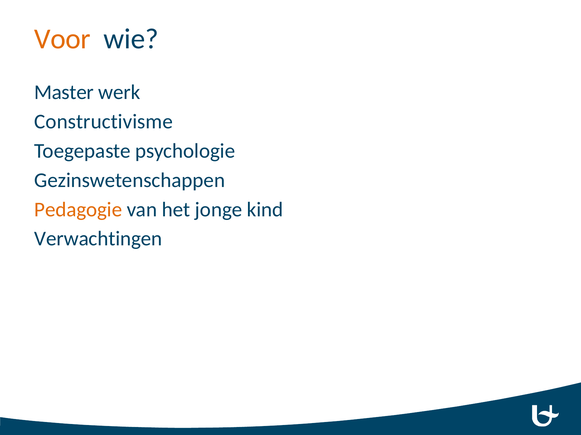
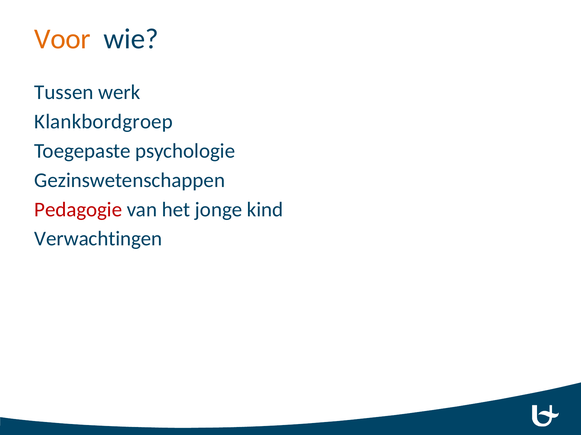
Master: Master -> Tussen (64, 92)
Constructivisme: Constructivisme -> Klankbordgroep (104, 122)
Pedagogie colour: orange -> red (78, 210)
